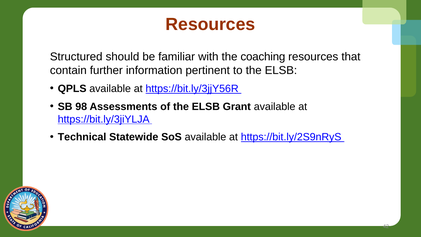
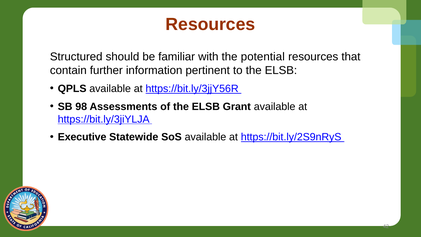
coaching: coaching -> potential (263, 57)
Technical: Technical -> Executive (82, 137)
